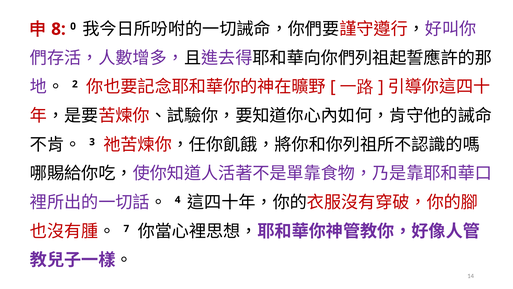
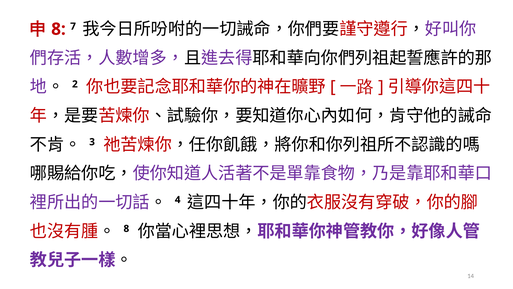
0: 0 -> 7 (73, 26)
7: 7 -> 8 (126, 228)
